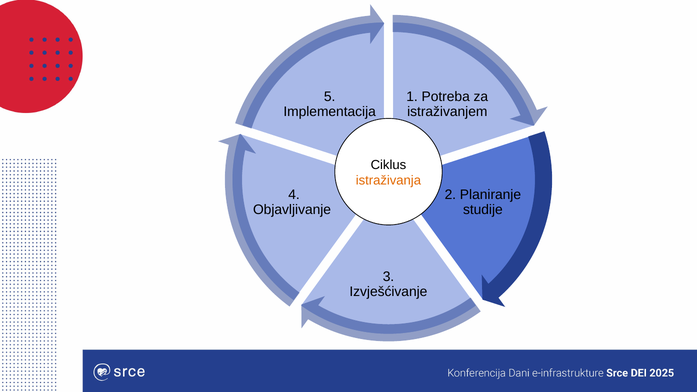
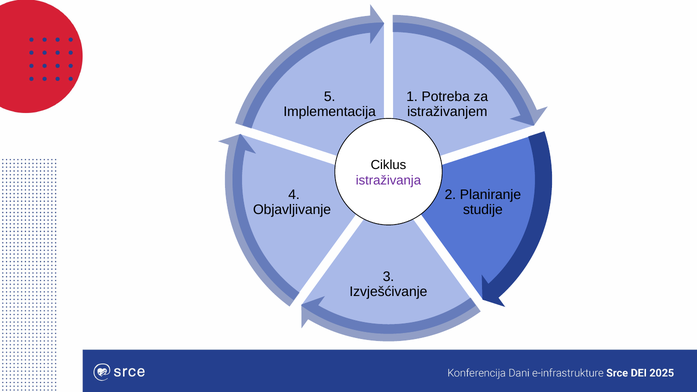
istraživanja colour: orange -> purple (388, 180)
